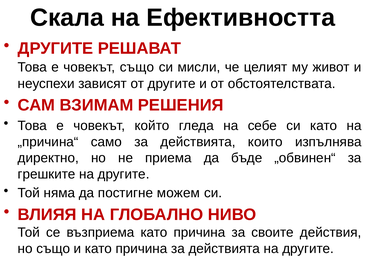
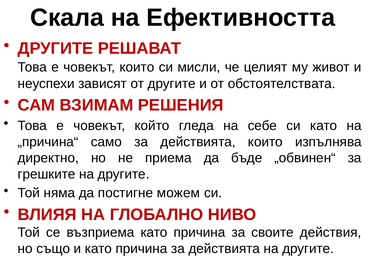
човекът също: също -> които (137, 67)
